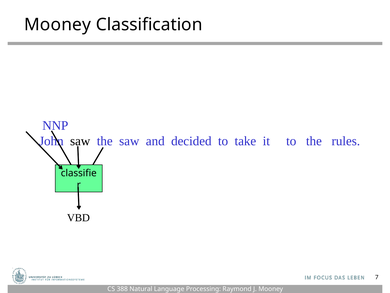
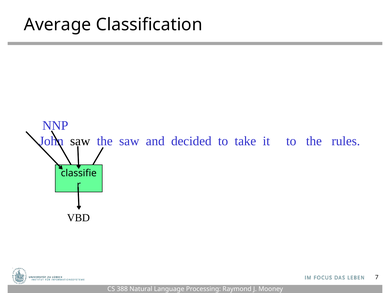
Mooney: Mooney -> Average (58, 25)
